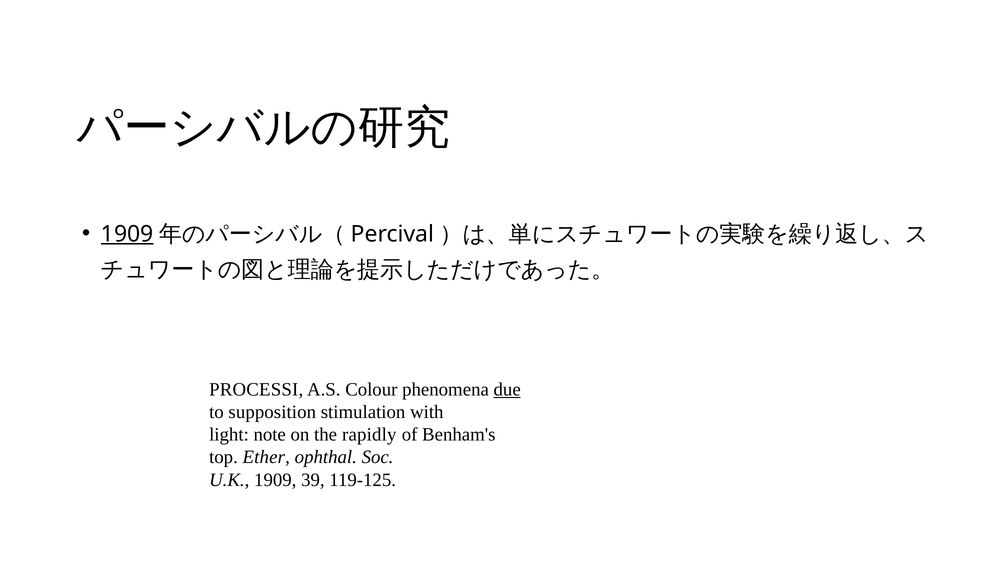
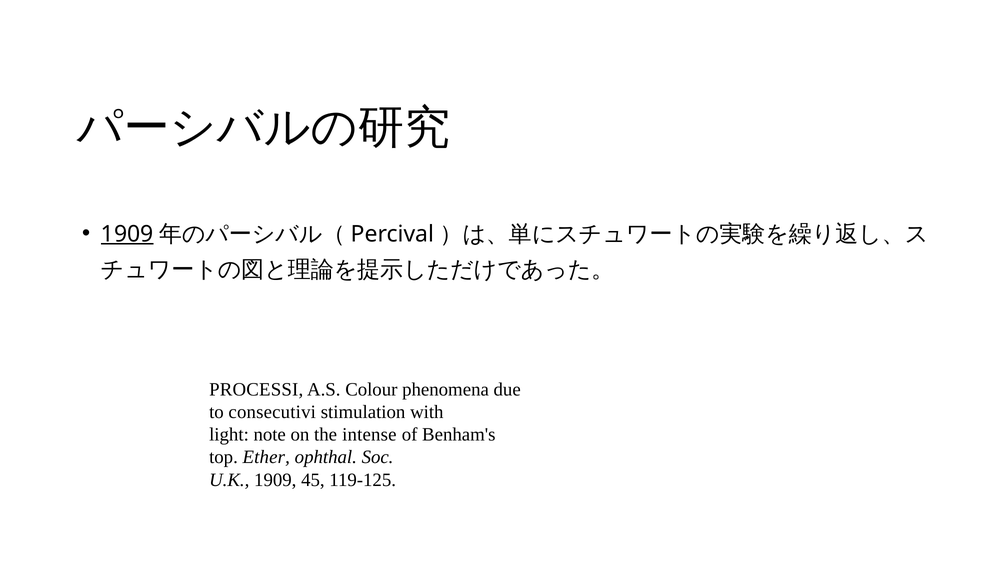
due underline: present -> none (507, 389)
supposition: supposition -> consecutivi (272, 412)
rapidly: rapidly -> intense (369, 434)
39: 39 -> 45 (313, 480)
